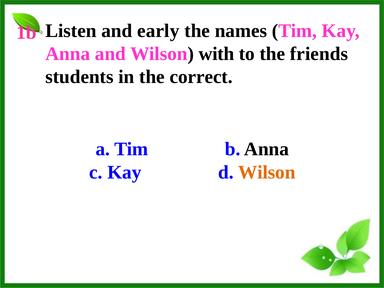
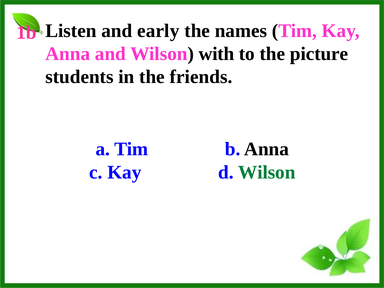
friends: friends -> picture (319, 54)
correct: correct -> friends (201, 77)
Wilson colour: orange -> green (267, 172)
